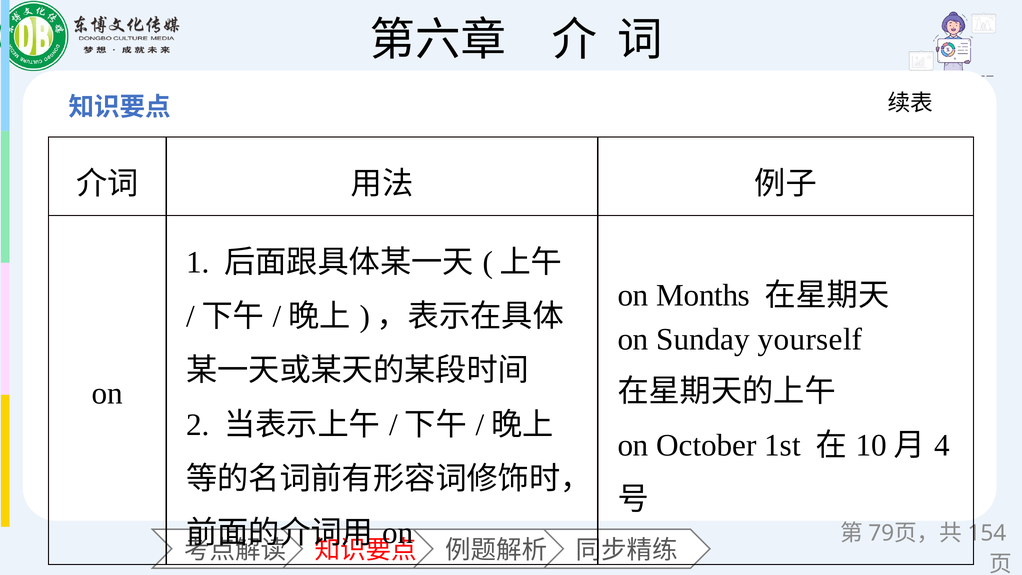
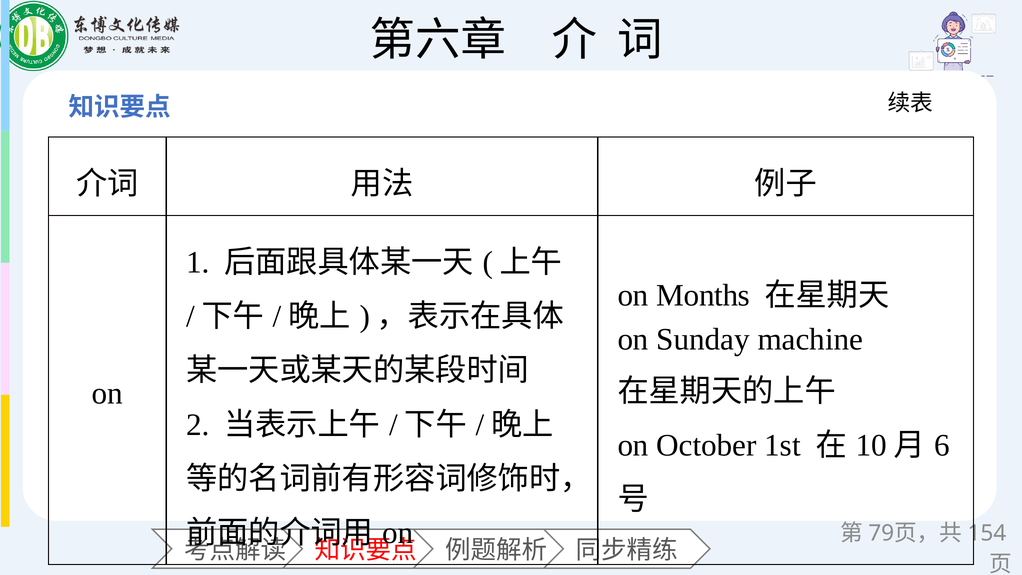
yourself: yourself -> machine (810, 339)
4: 4 -> 6 (942, 445)
